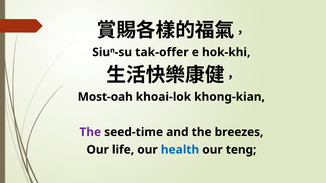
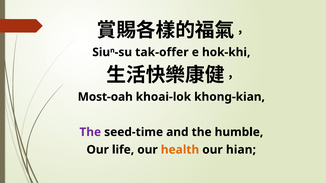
breezes: breezes -> humble (239, 132)
health colour: blue -> orange (180, 150)
teng: teng -> hian (241, 150)
